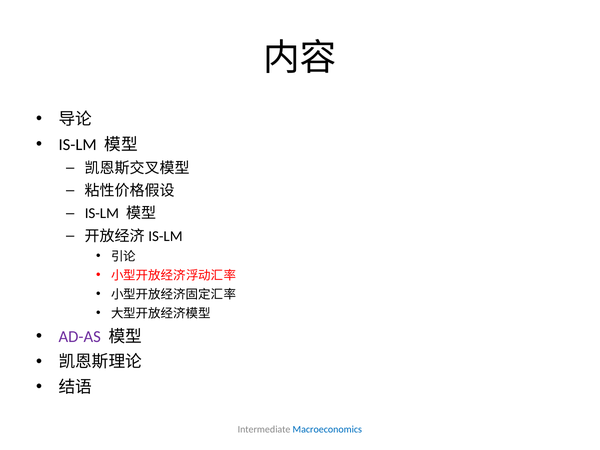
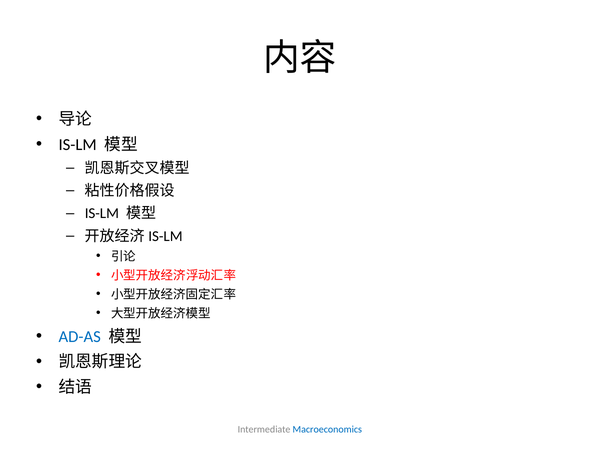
AD-AS colour: purple -> blue (80, 337)
